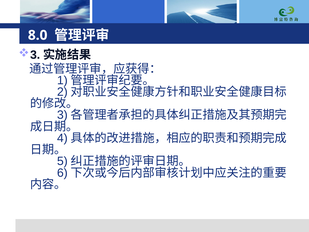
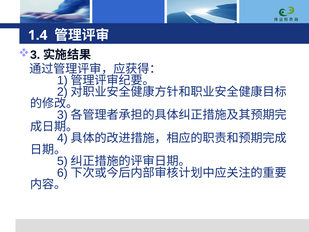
8.0: 8.0 -> 1.4 (38, 35)
